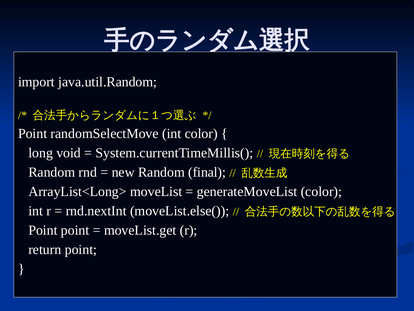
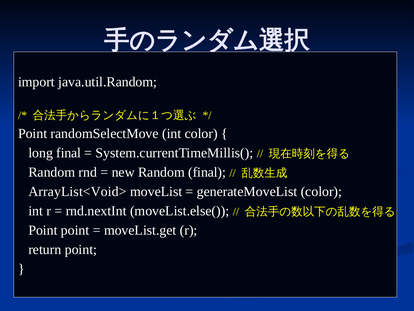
long void: void -> final (69, 153)
ArrayList<Long>: ArrayList<Long> -> ArrayList<Void> (77, 191)
